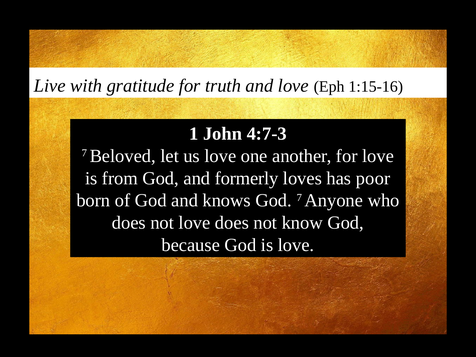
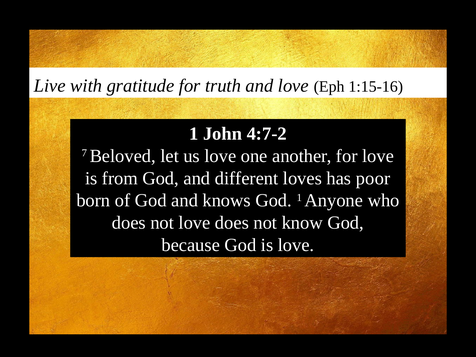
4:7-3: 4:7-3 -> 4:7-2 (267, 134)
formerly: formerly -> different (247, 178)
God 7: 7 -> 1 (299, 198)
